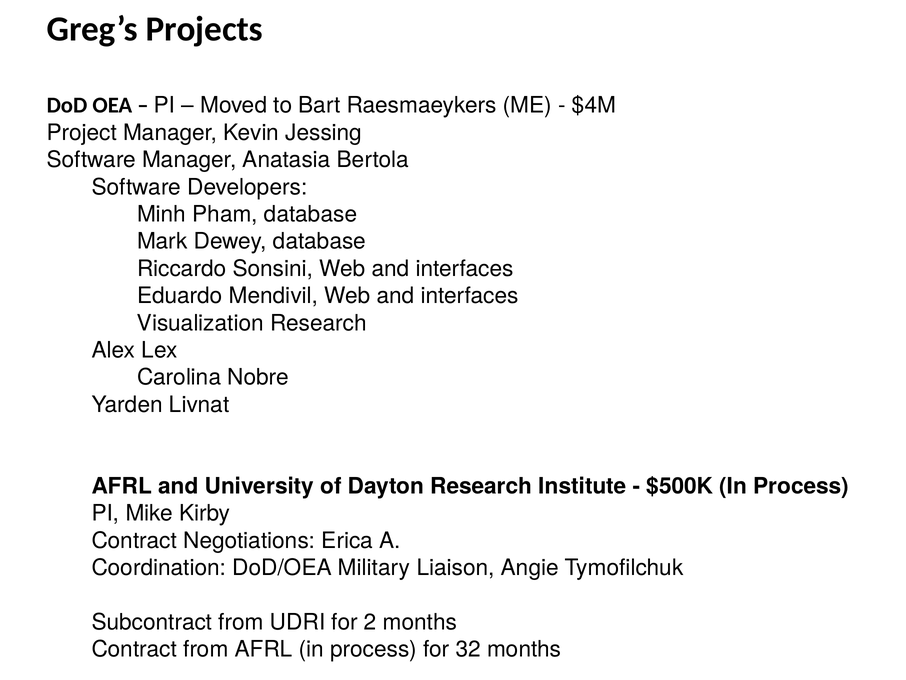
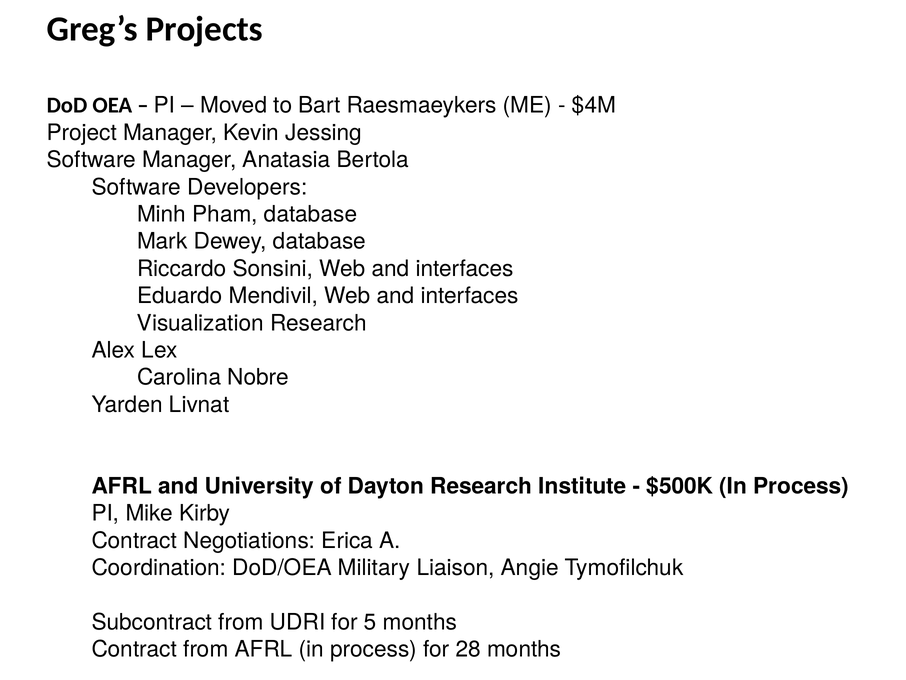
2: 2 -> 5 (370, 622)
32: 32 -> 28 (468, 649)
